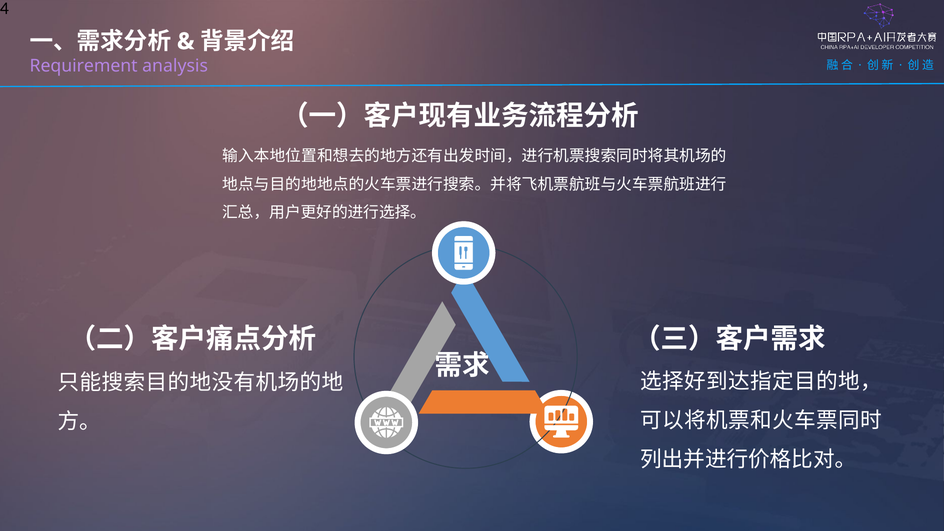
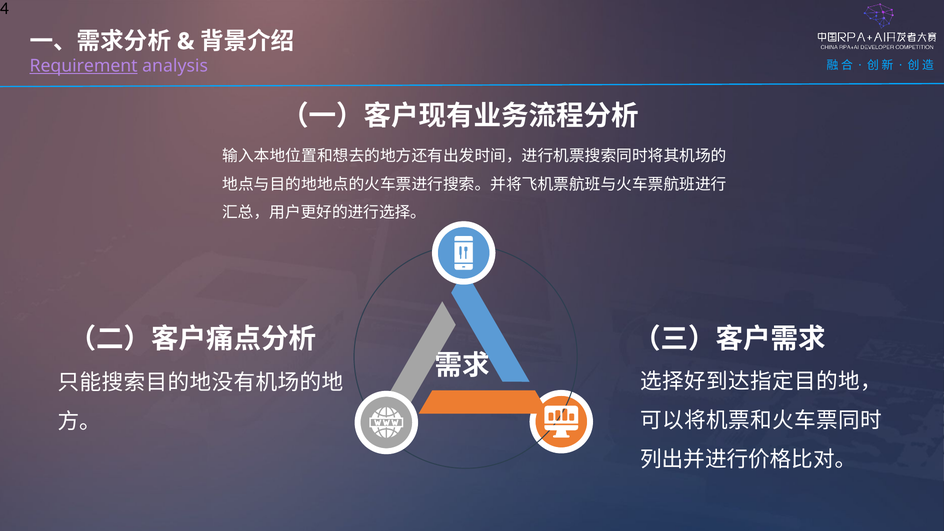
Requirement underline: none -> present (84, 66)
